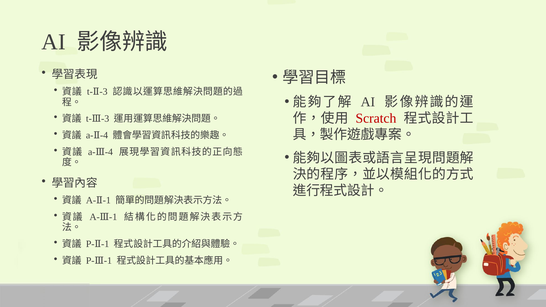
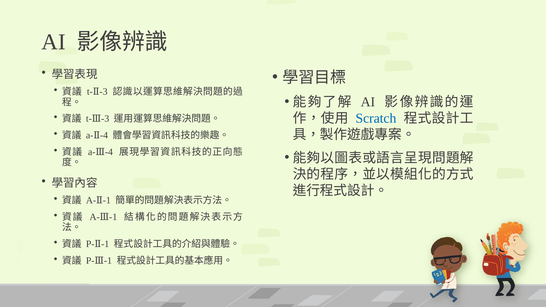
Scratch colour: red -> blue (376, 118)
